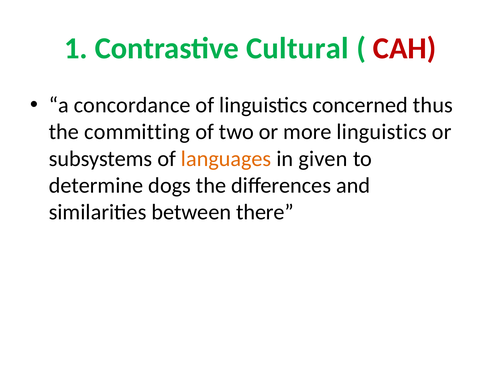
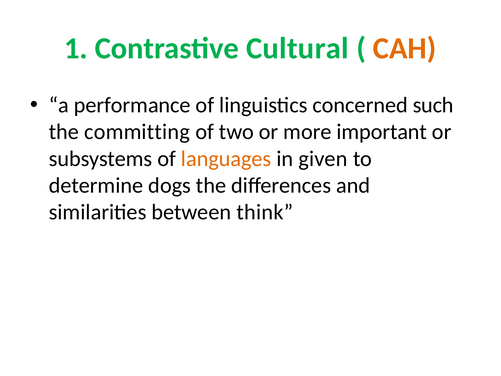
CAH colour: red -> orange (405, 48)
concordance: concordance -> performance (132, 105)
thus: thus -> such (433, 105)
more linguistics: linguistics -> important (382, 132)
there: there -> think (265, 212)
